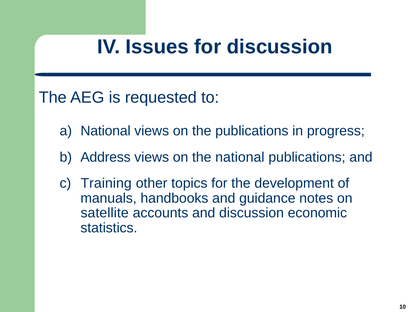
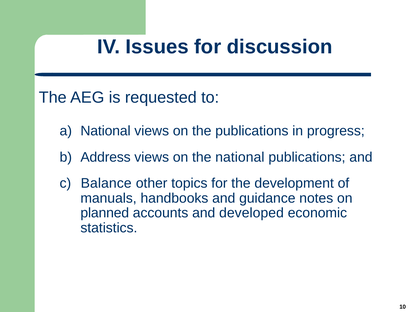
Training: Training -> Balance (106, 183)
satellite: satellite -> planned (105, 213)
and discussion: discussion -> developed (251, 213)
